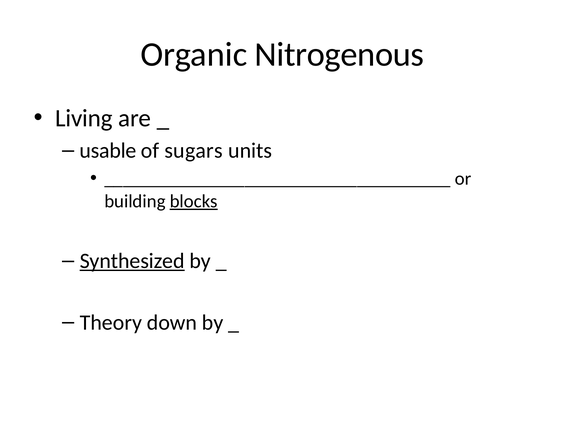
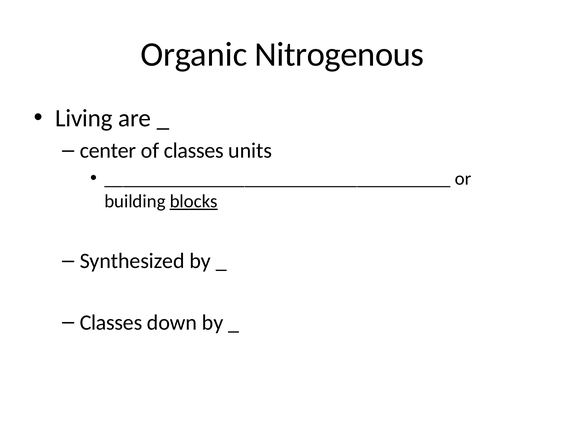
usable: usable -> center (108, 151)
of sugars: sugars -> classes (194, 151)
Synthesized underline: present -> none (132, 261)
Theory: Theory -> Classes (111, 323)
